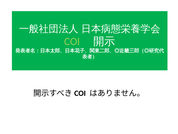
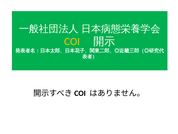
COI colour: light green -> yellow (72, 41)
